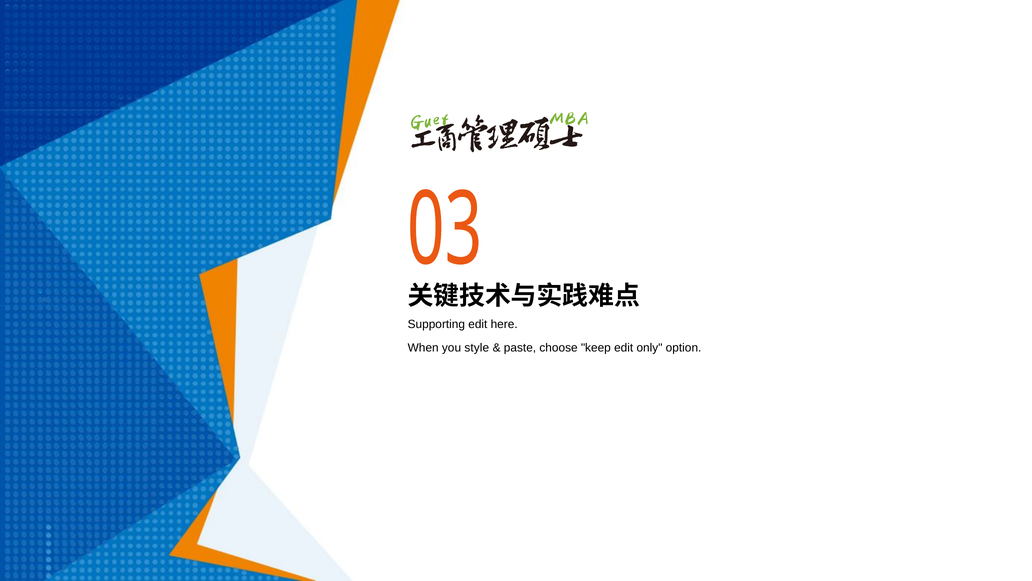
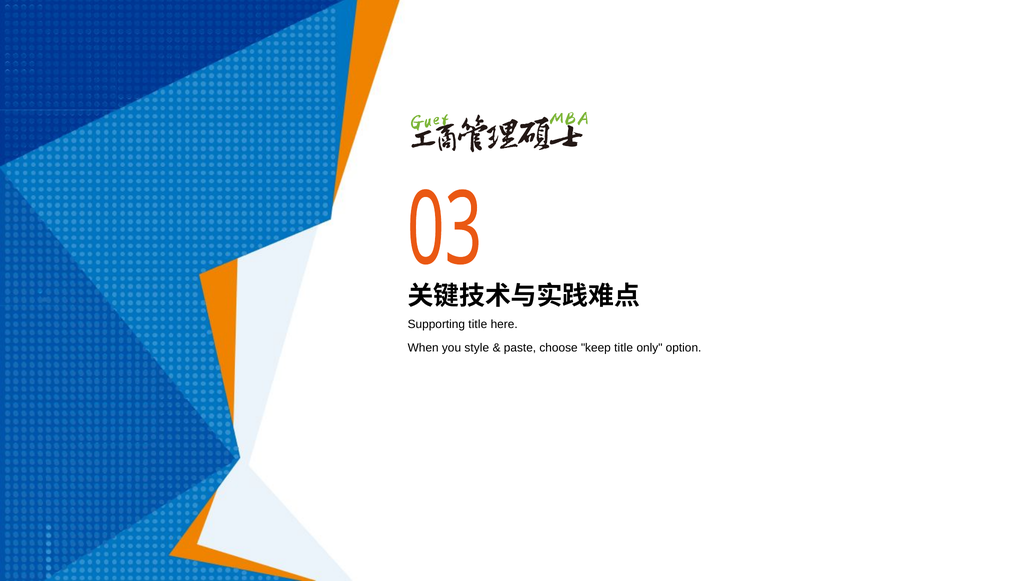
Supporting edit: edit -> title (478, 324)
keep edit: edit -> title (624, 348)
